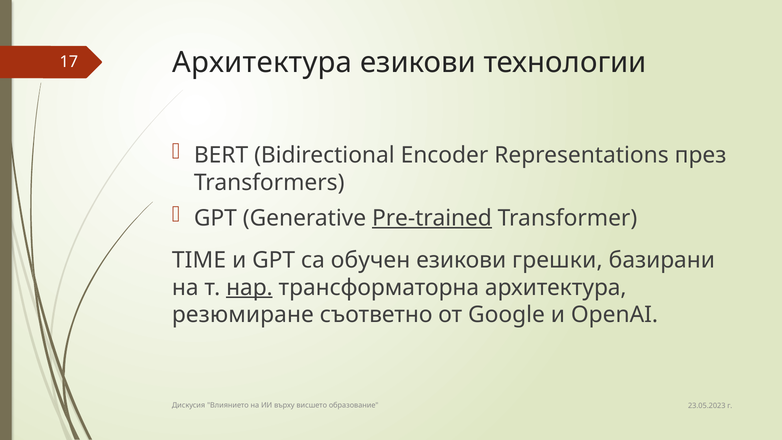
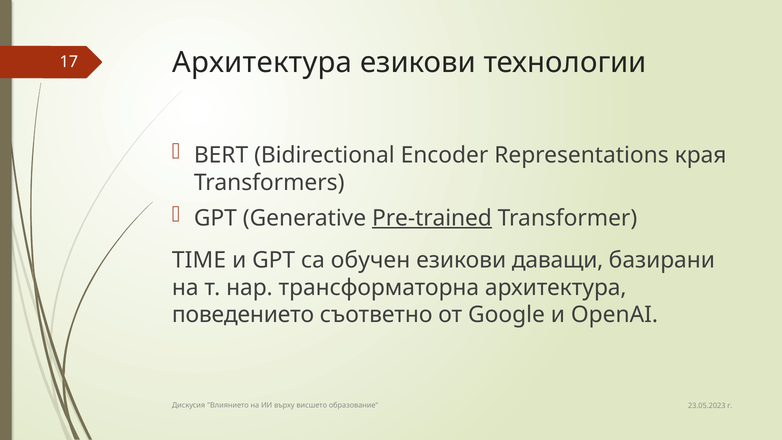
през: през -> края (701, 155)
грешки: грешки -> даващи (558, 260)
нар underline: present -> none (249, 287)
резюмиране: резюмиране -> поведението (243, 315)
